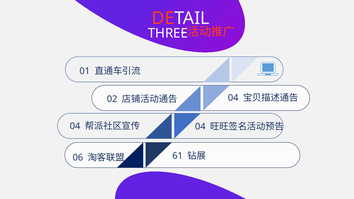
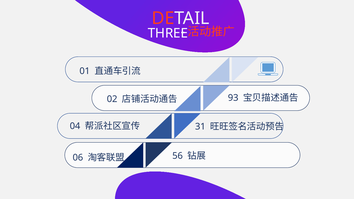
04: 04 -> 93 (233, 98)
04: 04 -> 31 (200, 127)
61: 61 -> 56 (178, 156)
